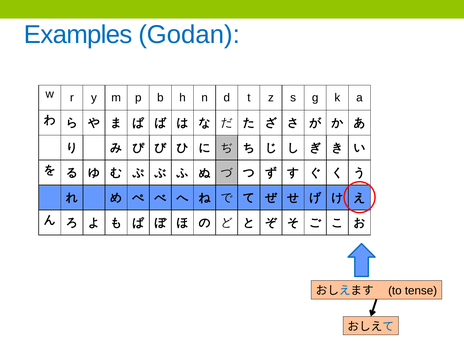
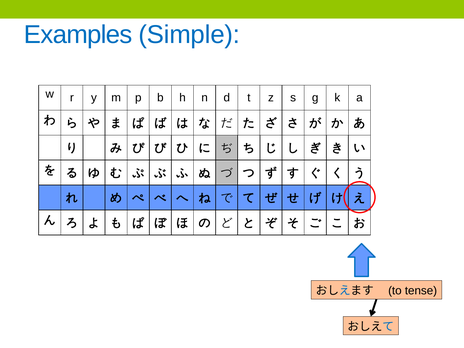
Godan: Godan -> Simple (189, 35)
